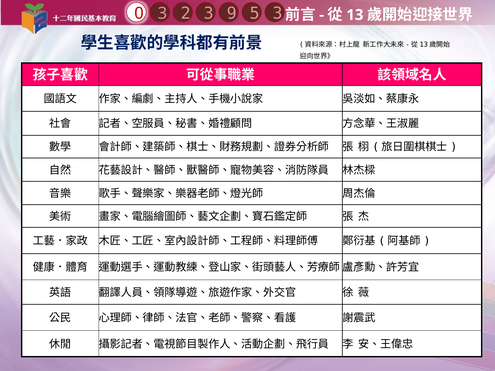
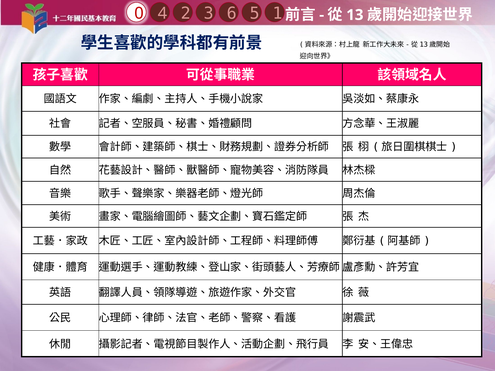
9: 9 -> 6 (232, 13)
5 3: 3 -> 1 (278, 13)
0 3: 3 -> 4 (162, 13)
